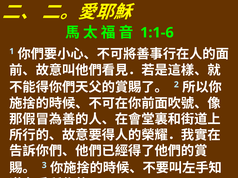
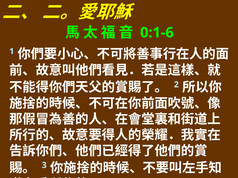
1:1-6: 1:1-6 -> 0:1-6 (157, 33)
